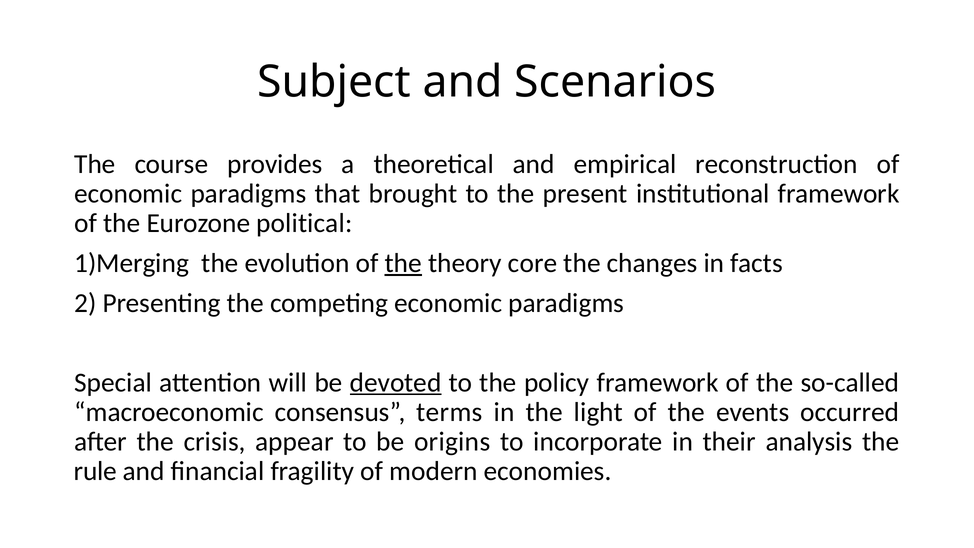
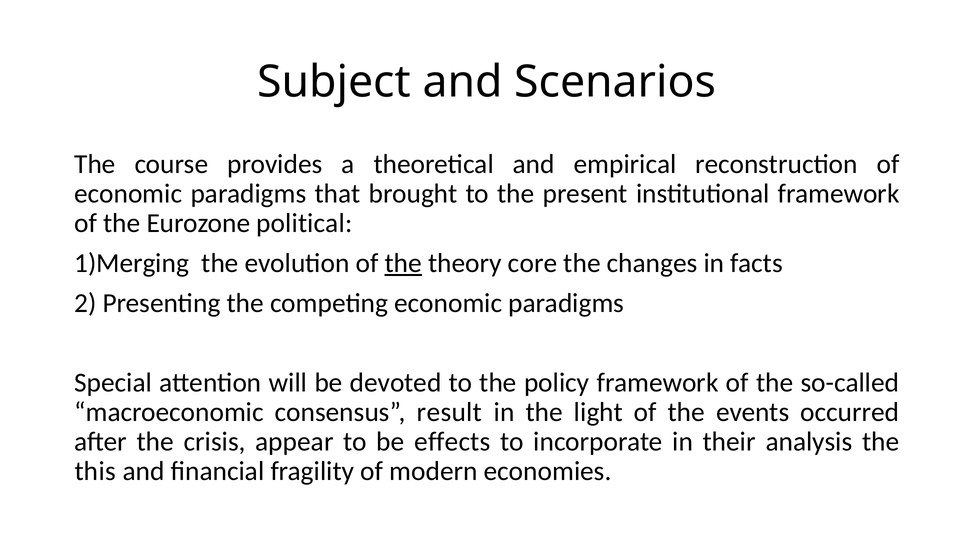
devoted underline: present -> none (396, 382)
terms: terms -> result (449, 412)
origins: origins -> effects (452, 442)
rule: rule -> this (95, 471)
